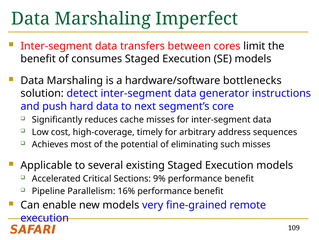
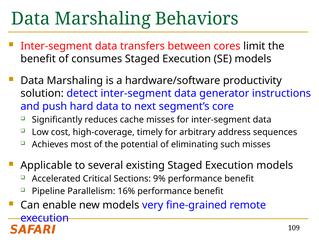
Imperfect: Imperfect -> Behaviors (197, 19)
bottlenecks: bottlenecks -> productivity (252, 80)
